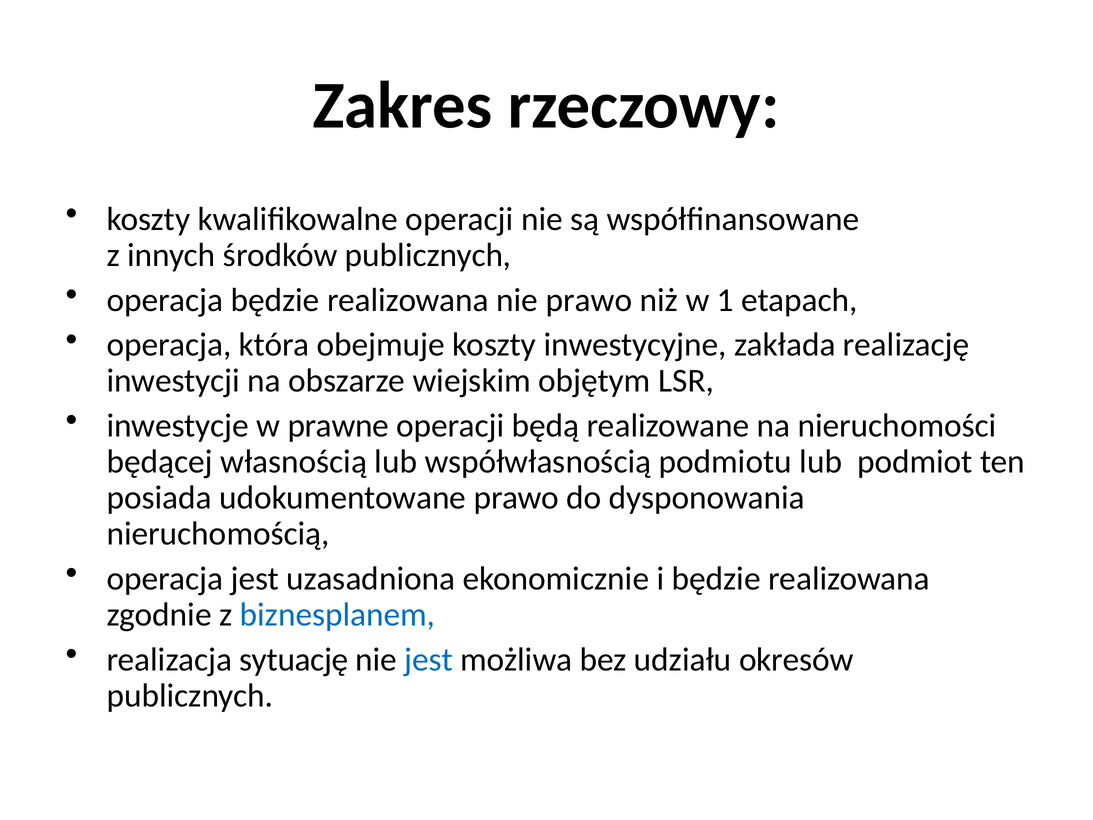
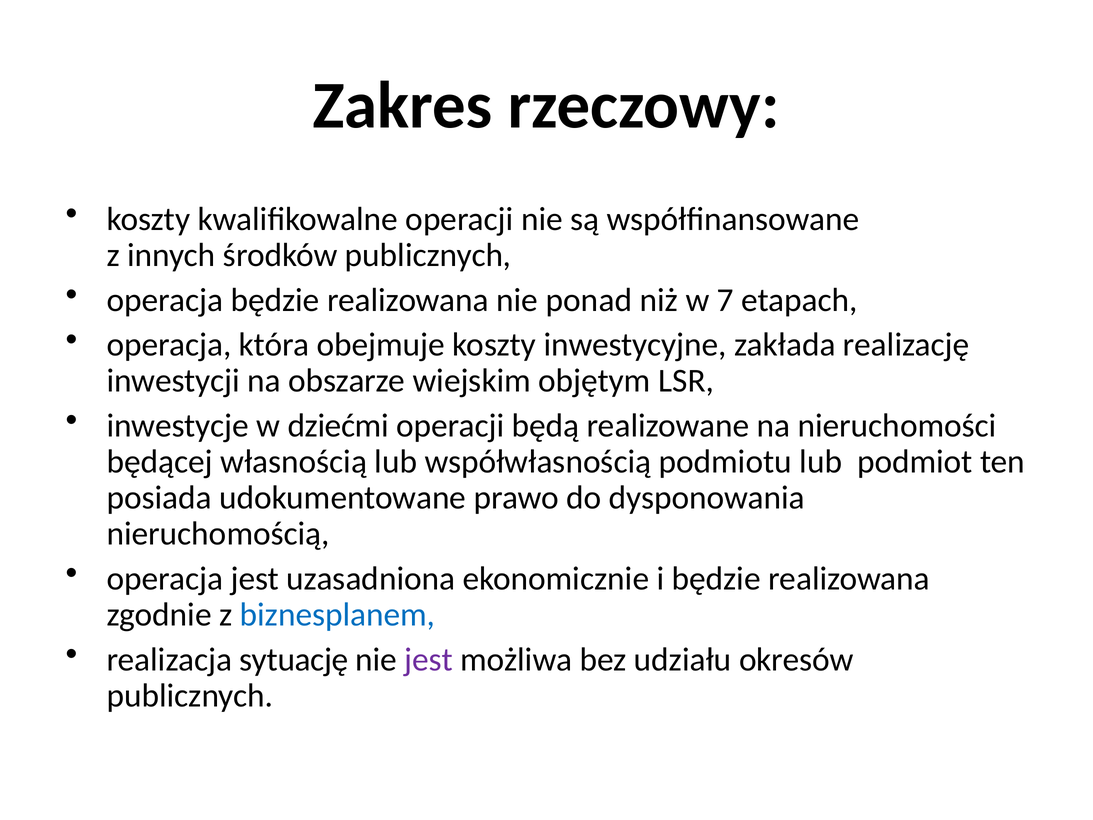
nie prawo: prawo -> ponad (589, 300)
1: 1 -> 7 (725, 300)
prawne: prawne -> dziećmi (338, 426)
jest colour: blue -> purple (429, 659)
